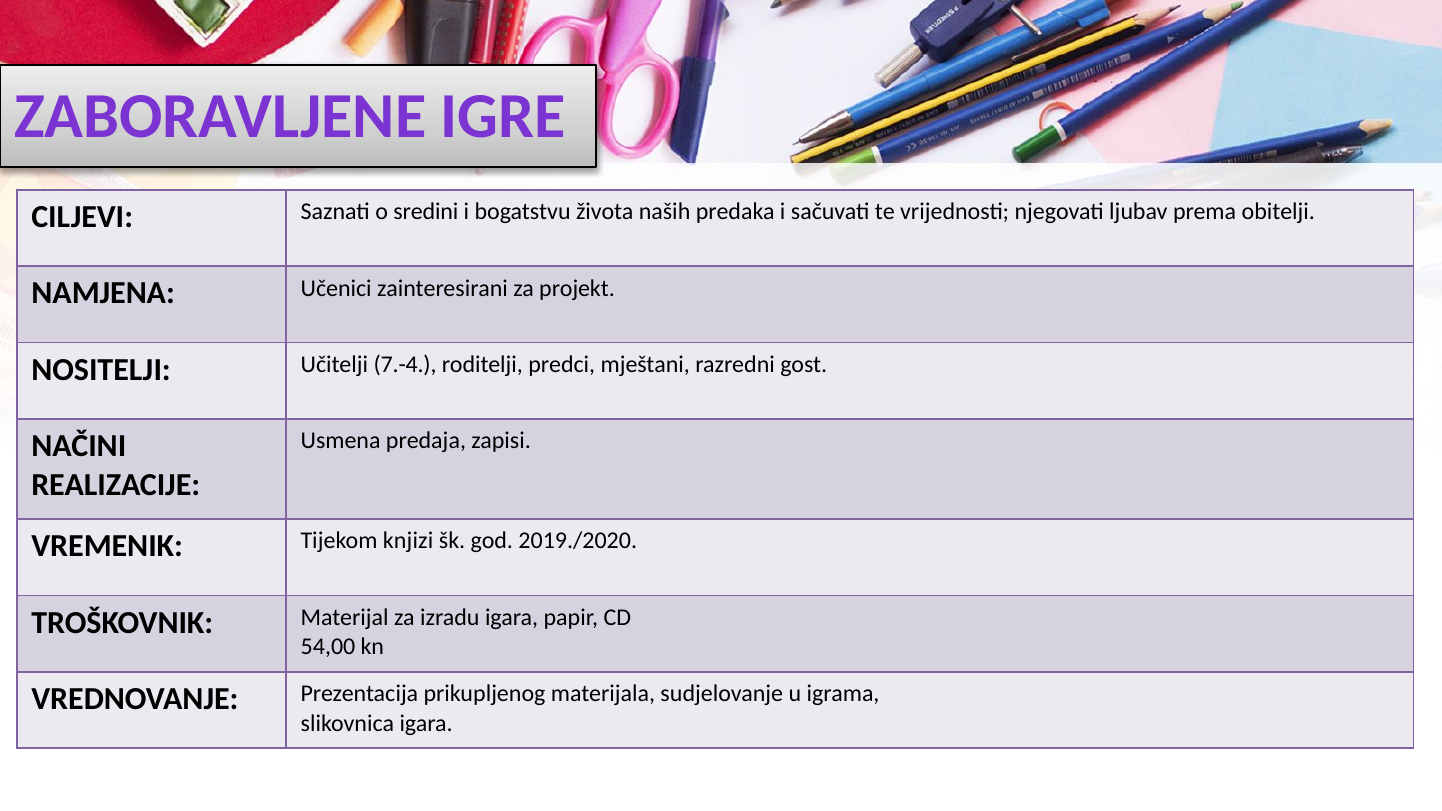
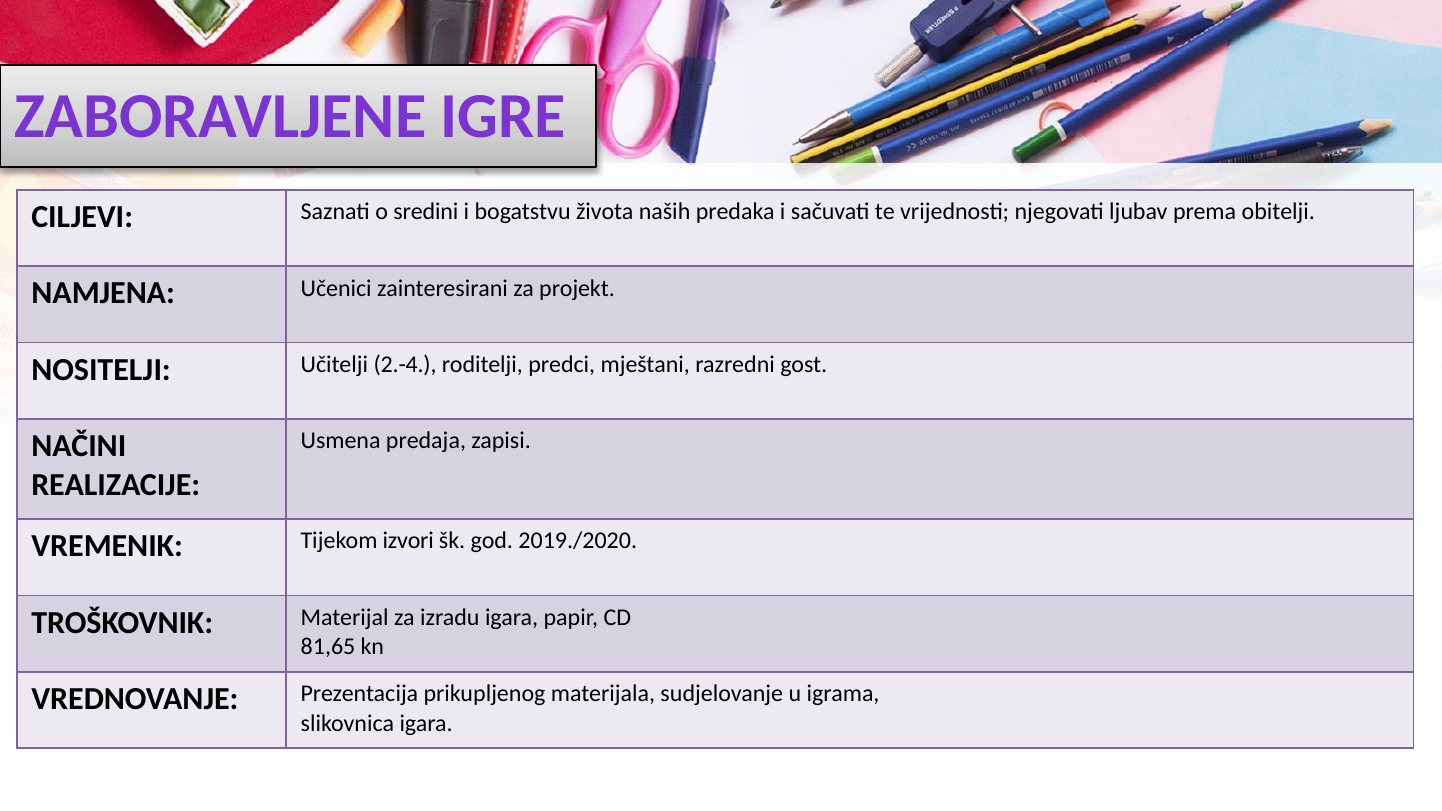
7.-4: 7.-4 -> 2.-4 (405, 365)
knjizi: knjizi -> izvori (408, 541)
54,00: 54,00 -> 81,65 (328, 647)
